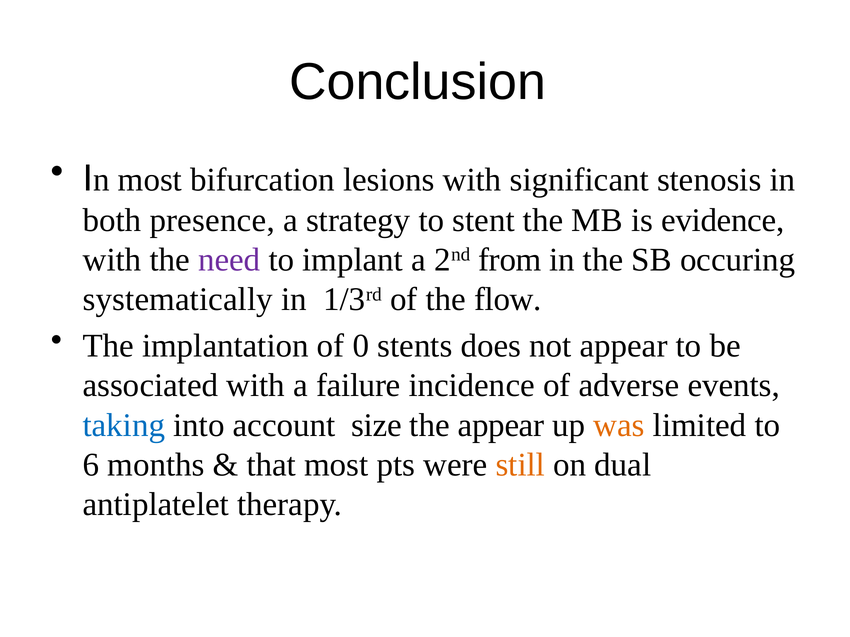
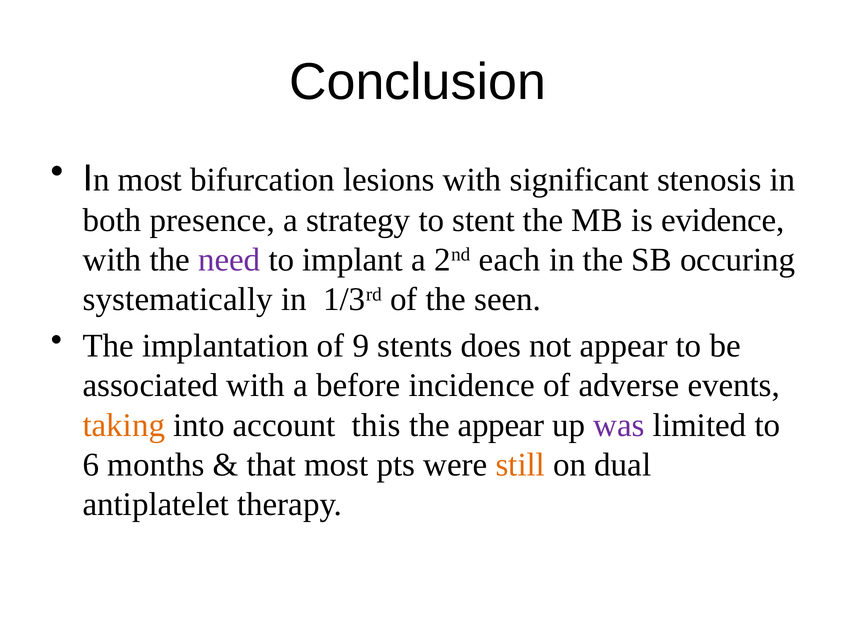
from: from -> each (510, 260)
flow: flow -> seen (508, 300)
0: 0 -> 9 (361, 346)
failure: failure -> before (358, 386)
taking colour: blue -> orange (124, 426)
size: size -> this (376, 426)
was colour: orange -> purple (619, 426)
